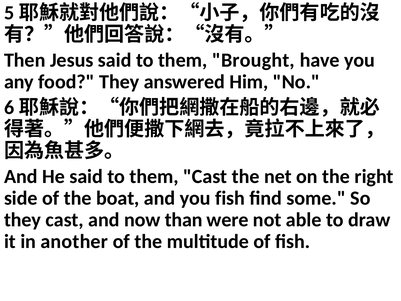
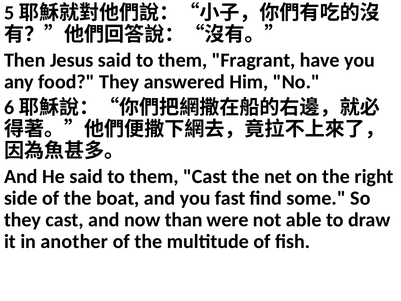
Brought: Brought -> Fragrant (254, 60)
you fish: fish -> fast (230, 198)
